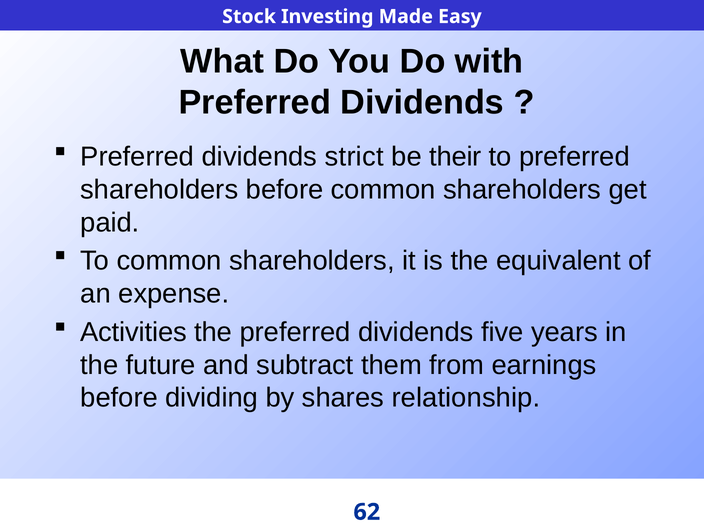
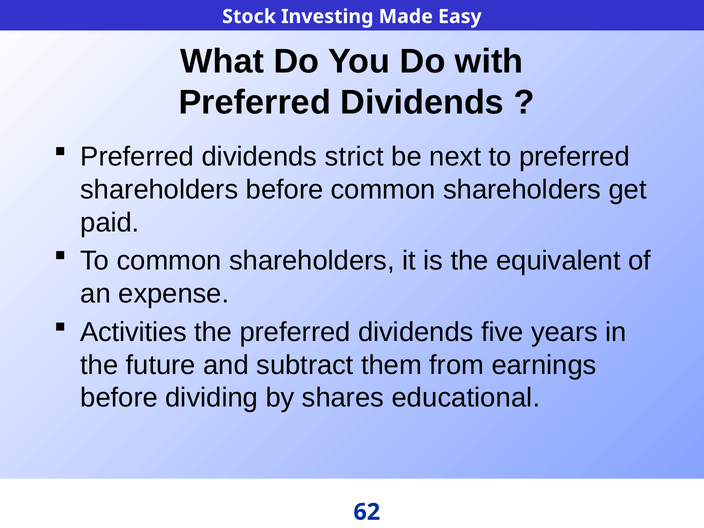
their: their -> next (455, 157)
relationship: relationship -> educational (466, 398)
